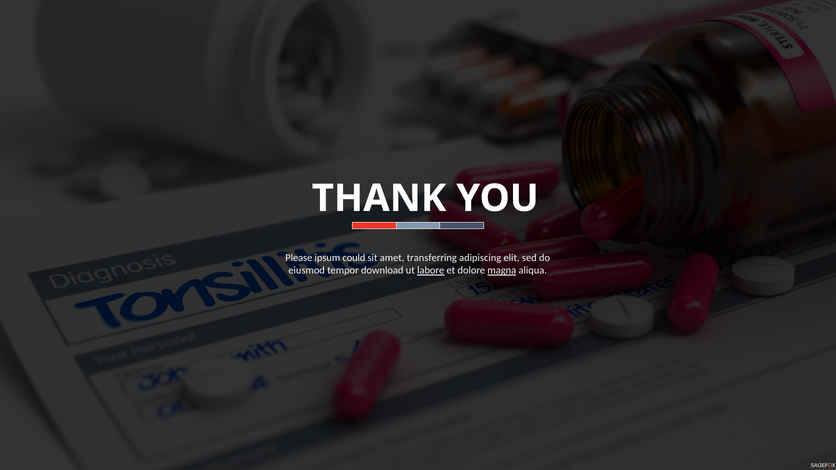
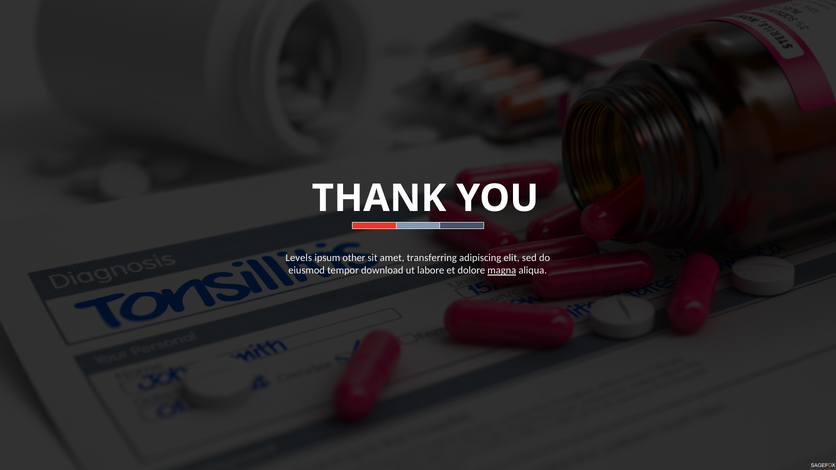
Please: Please -> Levels (299, 258)
could: could -> other (354, 258)
labore underline: present -> none (431, 271)
